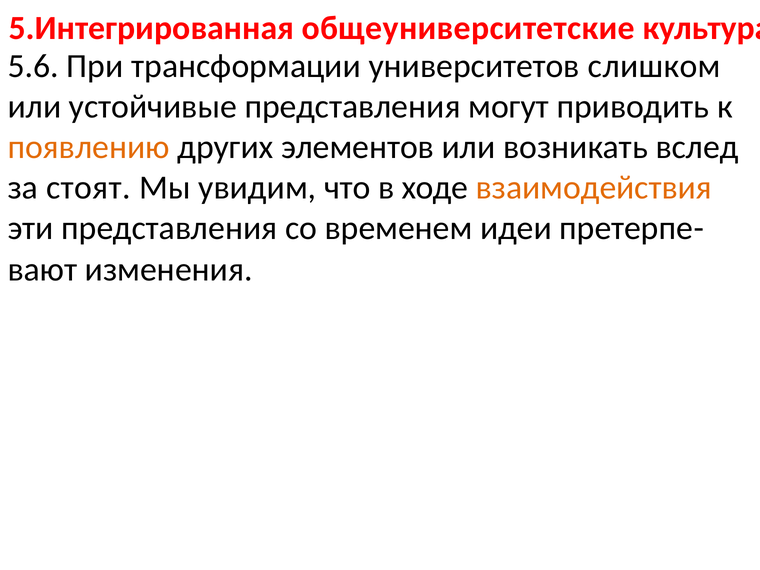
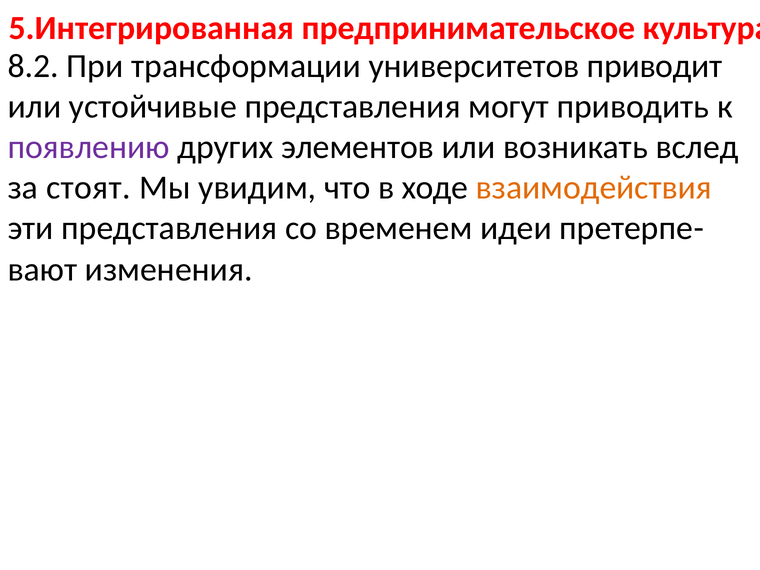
общеуниверситетские: общеуниверситетские -> предпринимательское (468, 28)
5.6: 5.6 -> 8.2 (33, 66)
слишком: слишком -> приводит (655, 66)
появлению colour: orange -> purple (89, 147)
